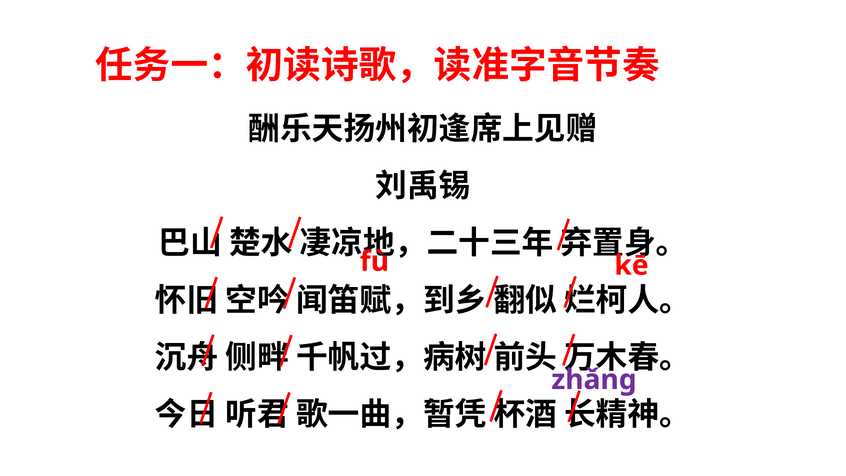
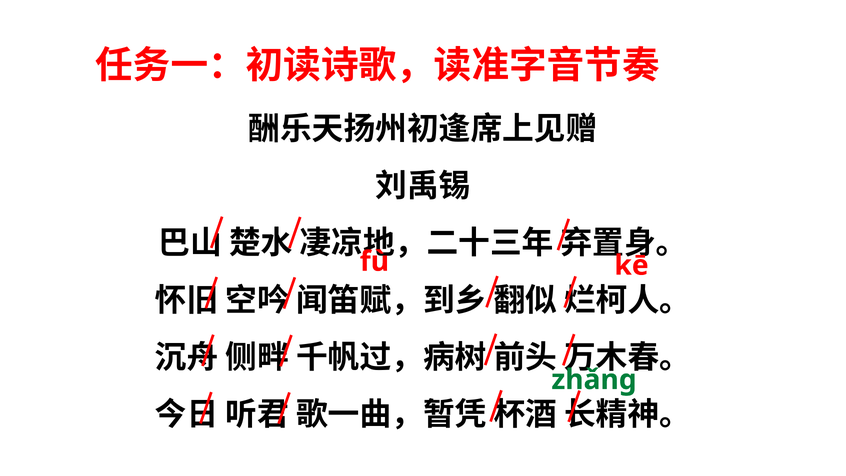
zhǎnɡ colour: purple -> green (594, 380)
